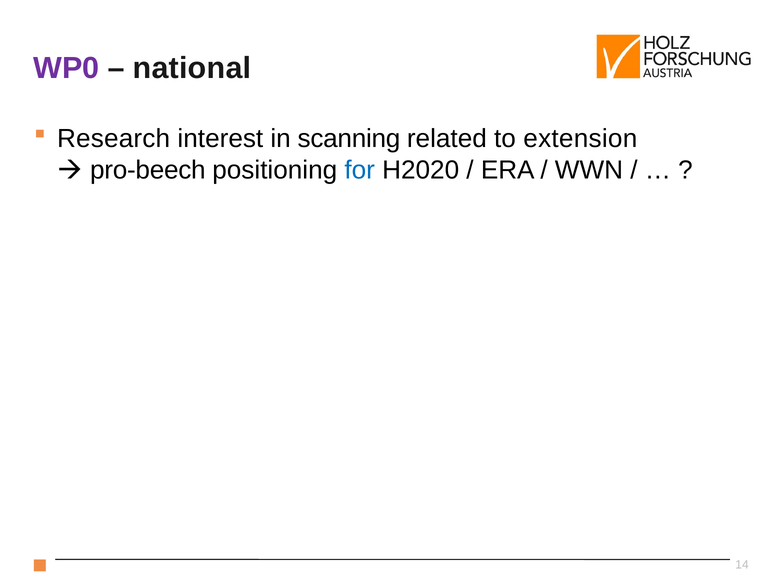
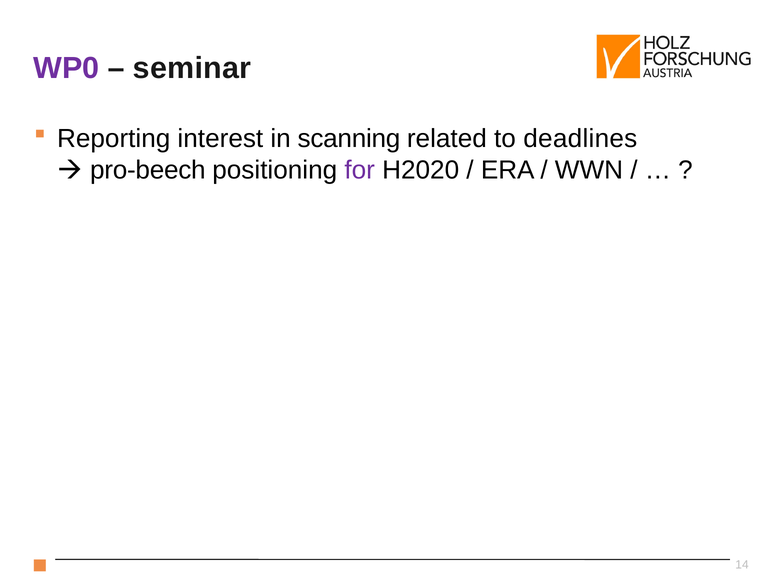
national: national -> seminar (192, 68)
Research: Research -> Reporting (114, 139)
extension: extension -> deadlines (580, 139)
for colour: blue -> purple (360, 170)
